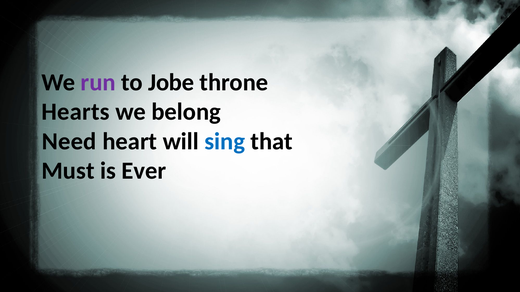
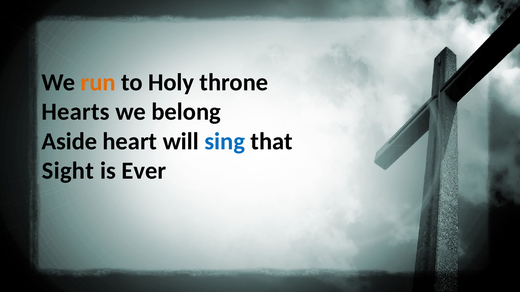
run colour: purple -> orange (98, 83)
Jobe: Jobe -> Holy (171, 83)
Need: Need -> Aside (69, 142)
Must: Must -> Sight (68, 171)
